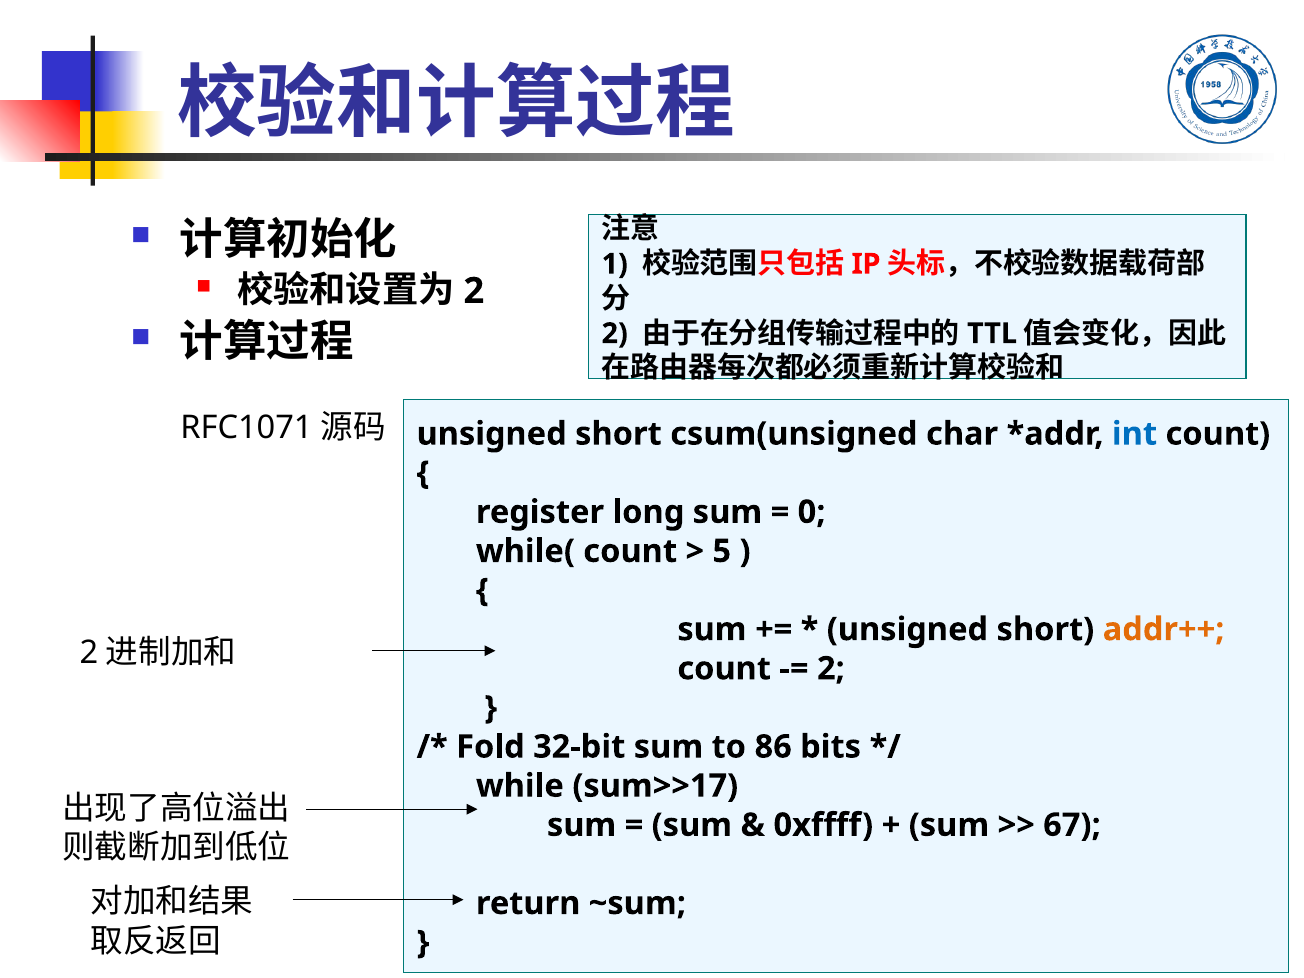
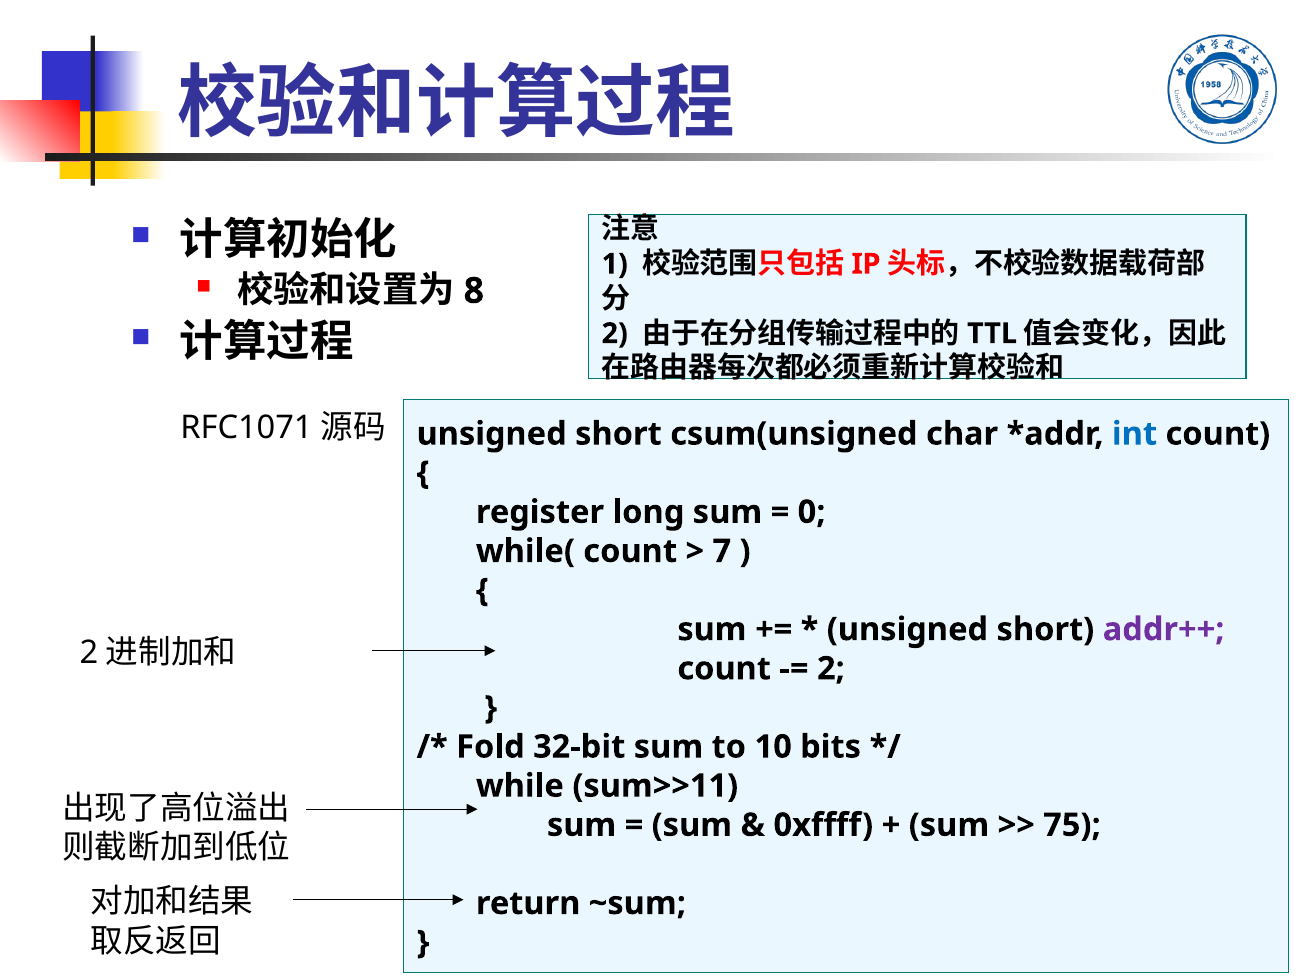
2: 2 -> 8 (474, 291)
5: 5 -> 7 (722, 551)
addr++ colour: orange -> purple (1164, 629)
86: 86 -> 10 (773, 747)
sum>>17: sum>>17 -> sum>>11 (655, 786)
67: 67 -> 75 (1072, 825)
